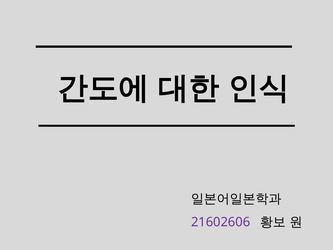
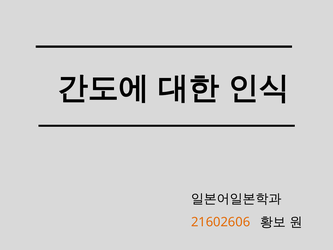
21602606 colour: purple -> orange (221, 222)
